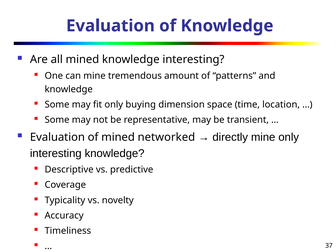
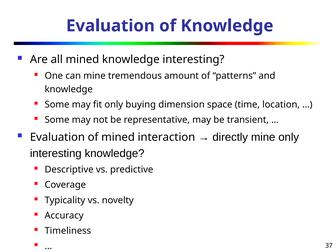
networked: networked -> interaction (166, 137)
